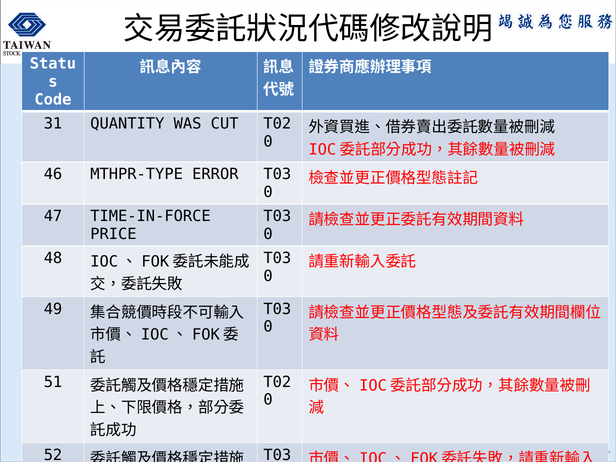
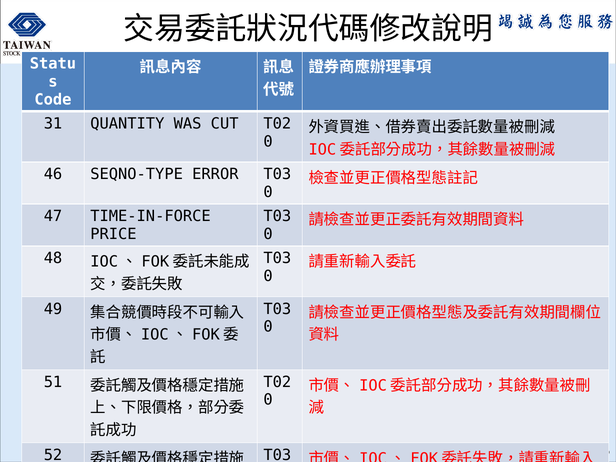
MTHPR-TYPE: MTHPR-TYPE -> SEQNO-TYPE (137, 174)
